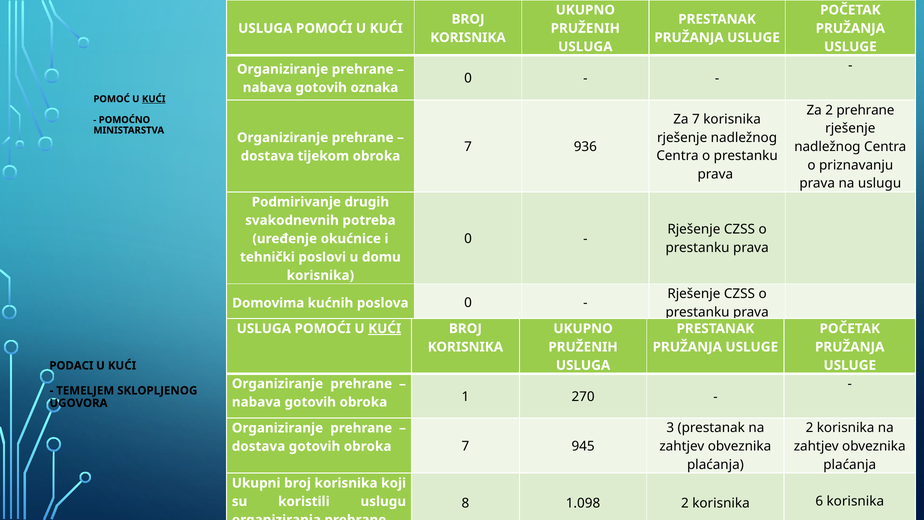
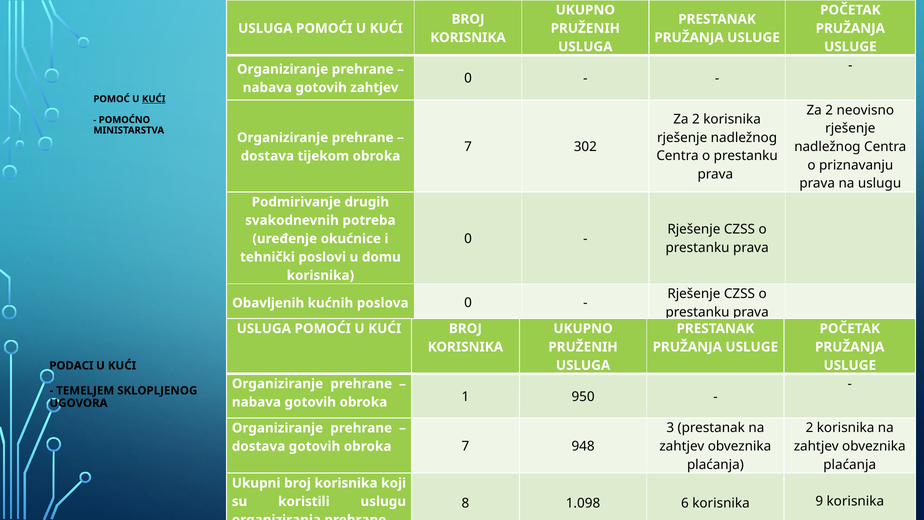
gotovih oznaka: oznaka -> zahtjev (374, 88)
2 prehrane: prehrane -> neovisno (865, 110)
7: 7 -> 2 (696, 119)
936: 936 -> 302 (585, 147)
Domovima: Domovima -> Obavljenih (268, 303)
KUĆI underline: present -> none (385, 328)
270: 270 -> 950 (583, 396)
945: 945 -> 948 (583, 446)
1.098 2: 2 -> 6 (685, 503)
6: 6 -> 9 (819, 501)
